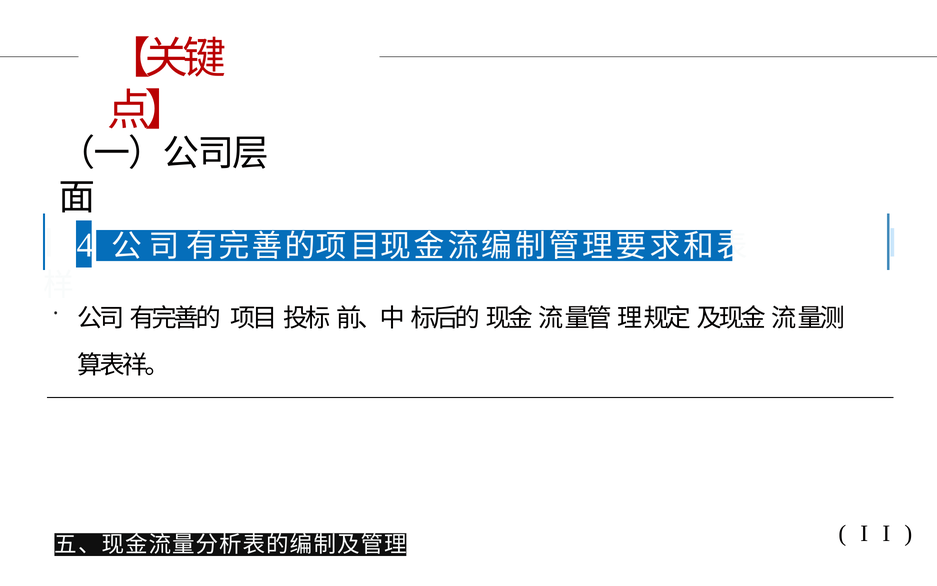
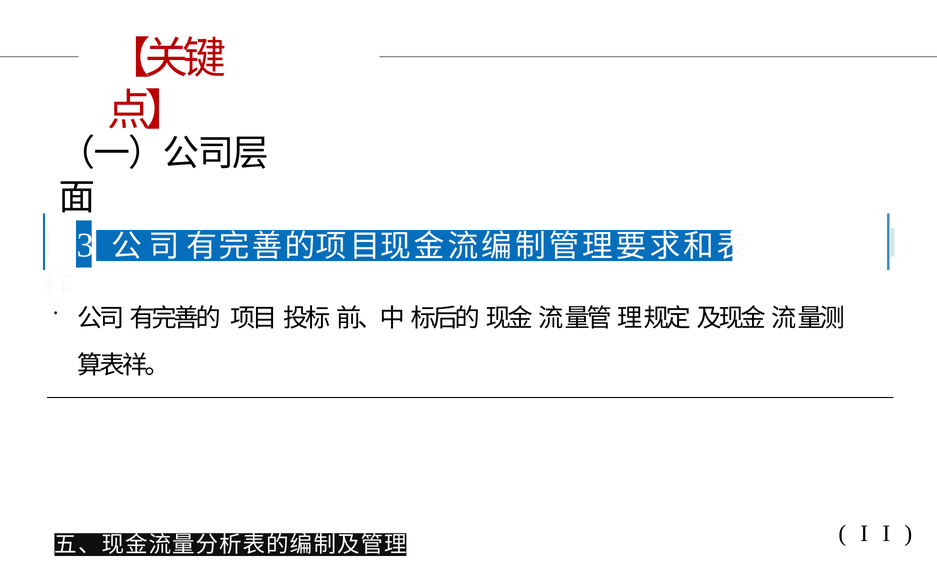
4: 4 -> 3 (86, 245)
